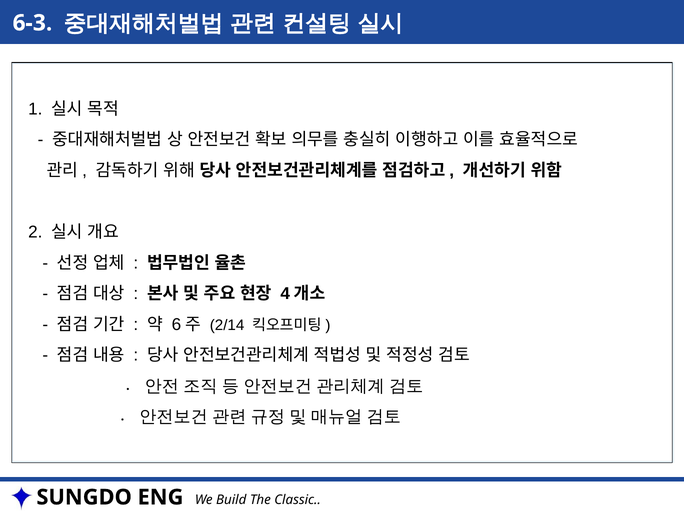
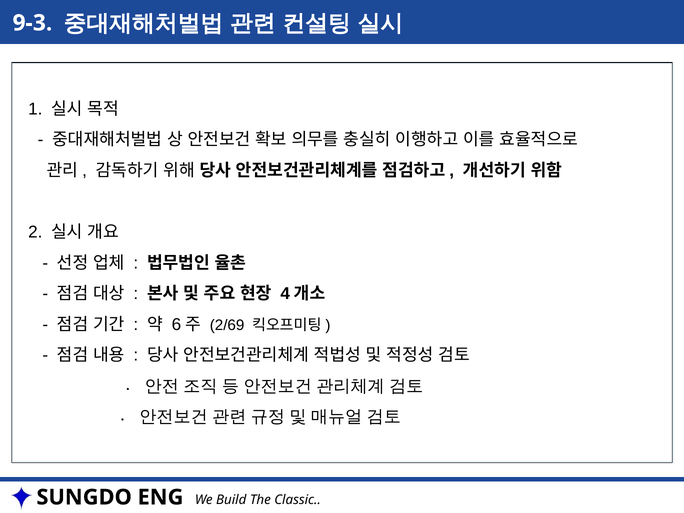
6-3: 6-3 -> 9-3 (32, 23)
2/14: 2/14 -> 2/69 (227, 325)
